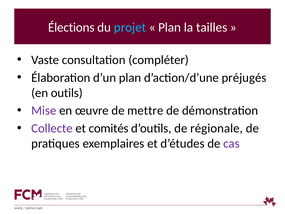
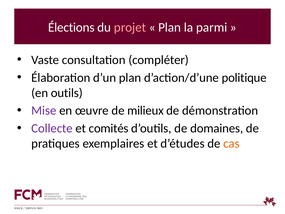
projet colour: light blue -> pink (130, 27)
tailles: tailles -> parmi (212, 27)
préjugés: préjugés -> politique (244, 78)
mettre: mettre -> milieux (145, 110)
régionale: régionale -> domaines (217, 128)
cas colour: purple -> orange (231, 143)
